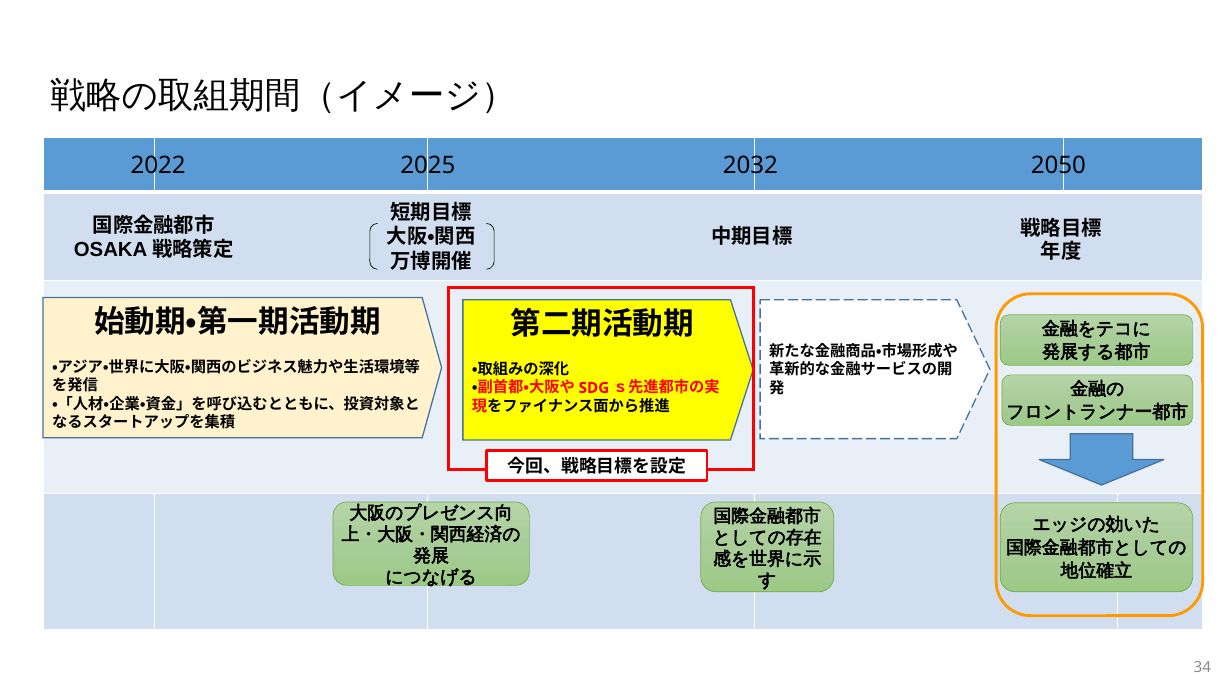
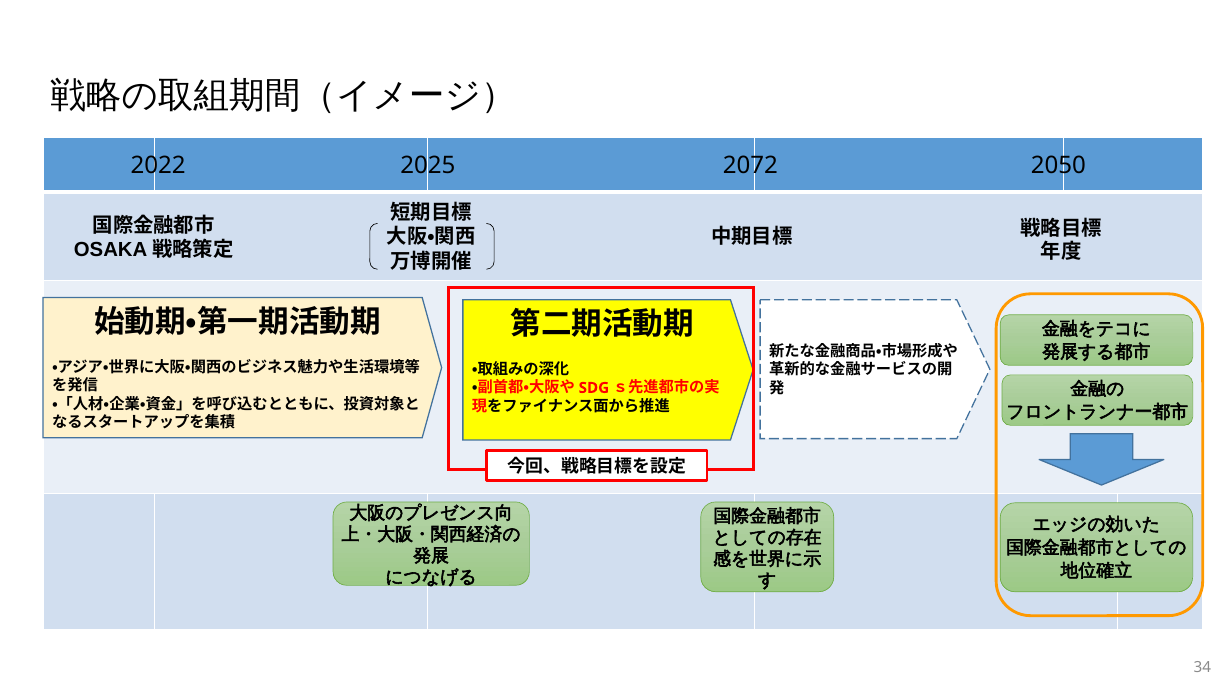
2032: 2032 -> 2072 (750, 165)
